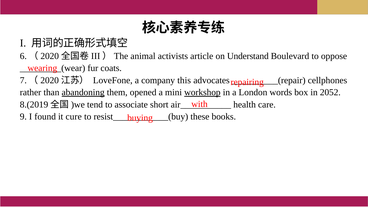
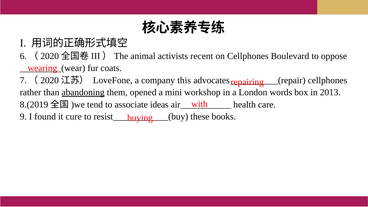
article: article -> recent (202, 56)
on Understand: Understand -> Cellphones (248, 56)
workshop underline: present -> none (202, 92)
2052: 2052 -> 2013 (330, 92)
short: short -> ideas (159, 105)
